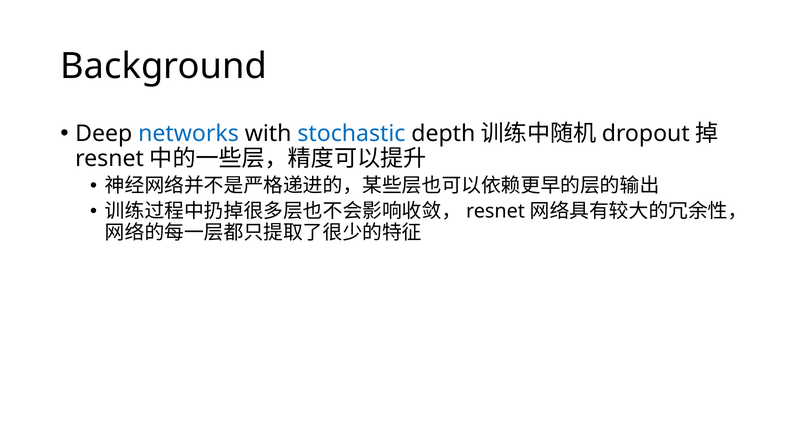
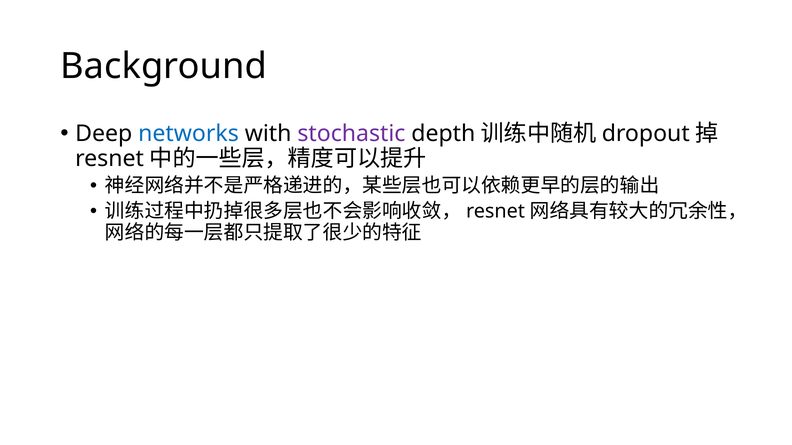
stochastic colour: blue -> purple (351, 134)
